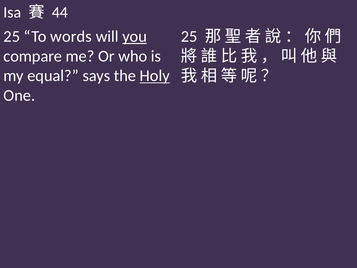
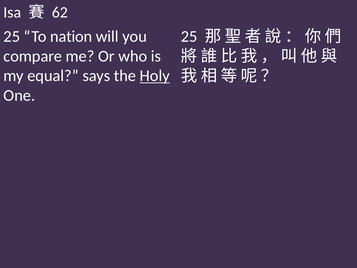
44: 44 -> 62 (60, 12)
words: words -> nation (71, 36)
you underline: present -> none (135, 36)
